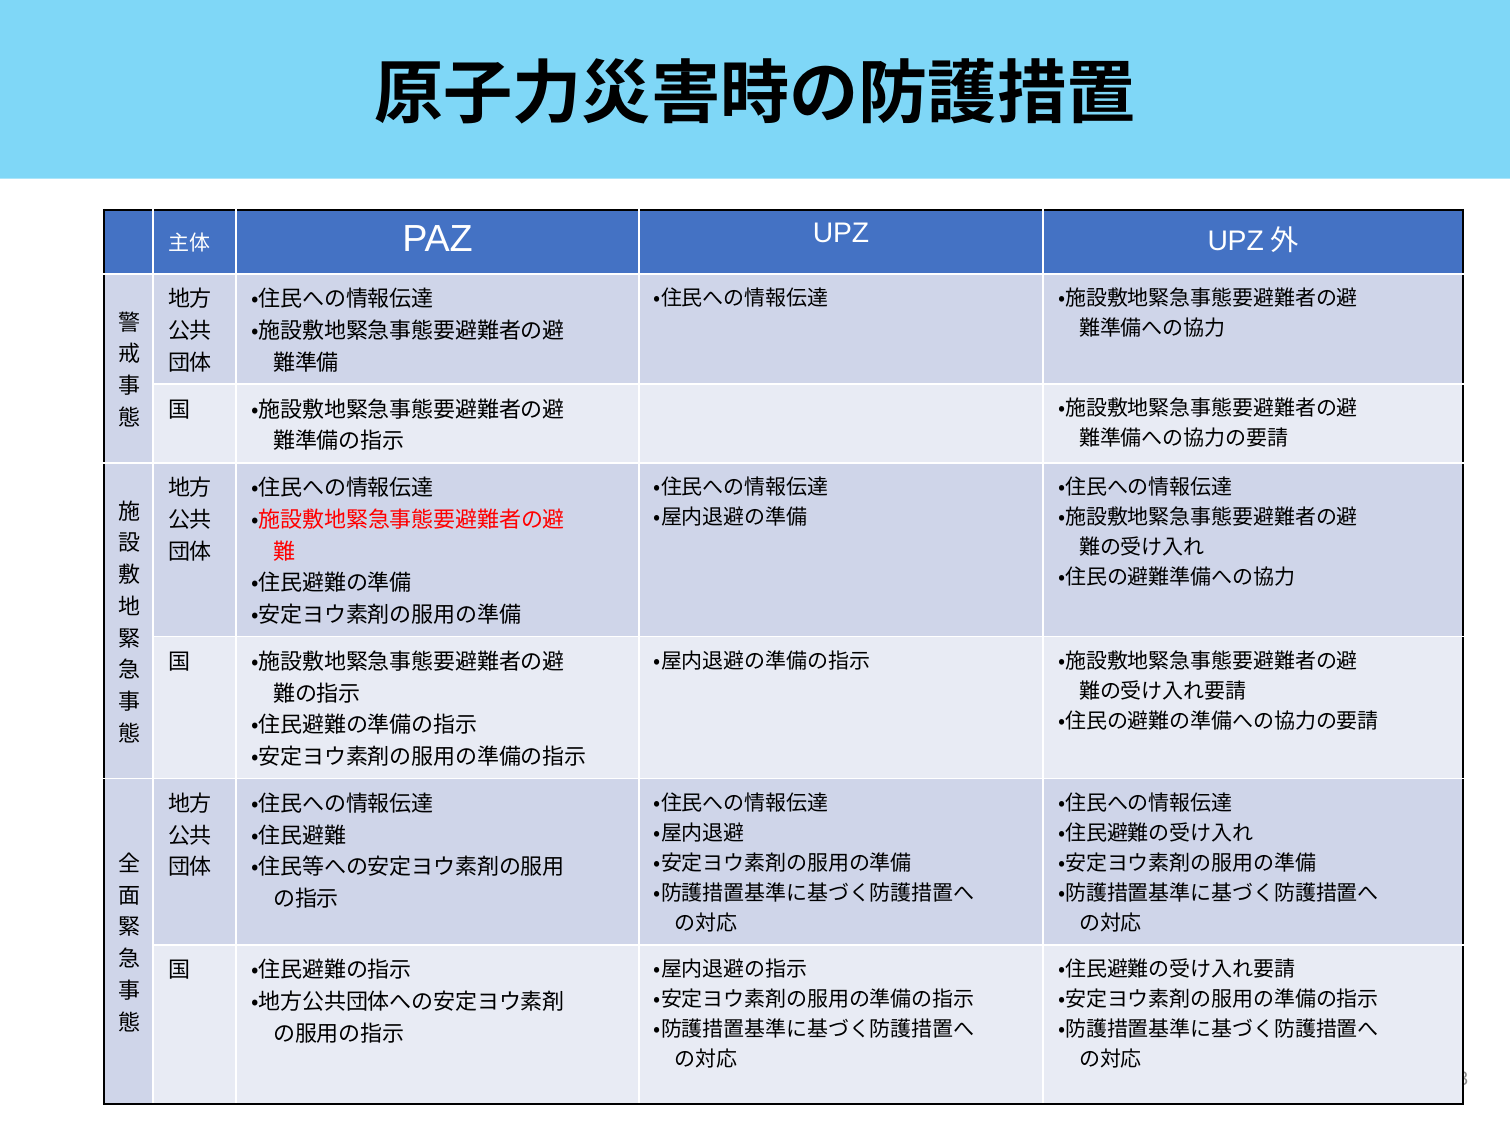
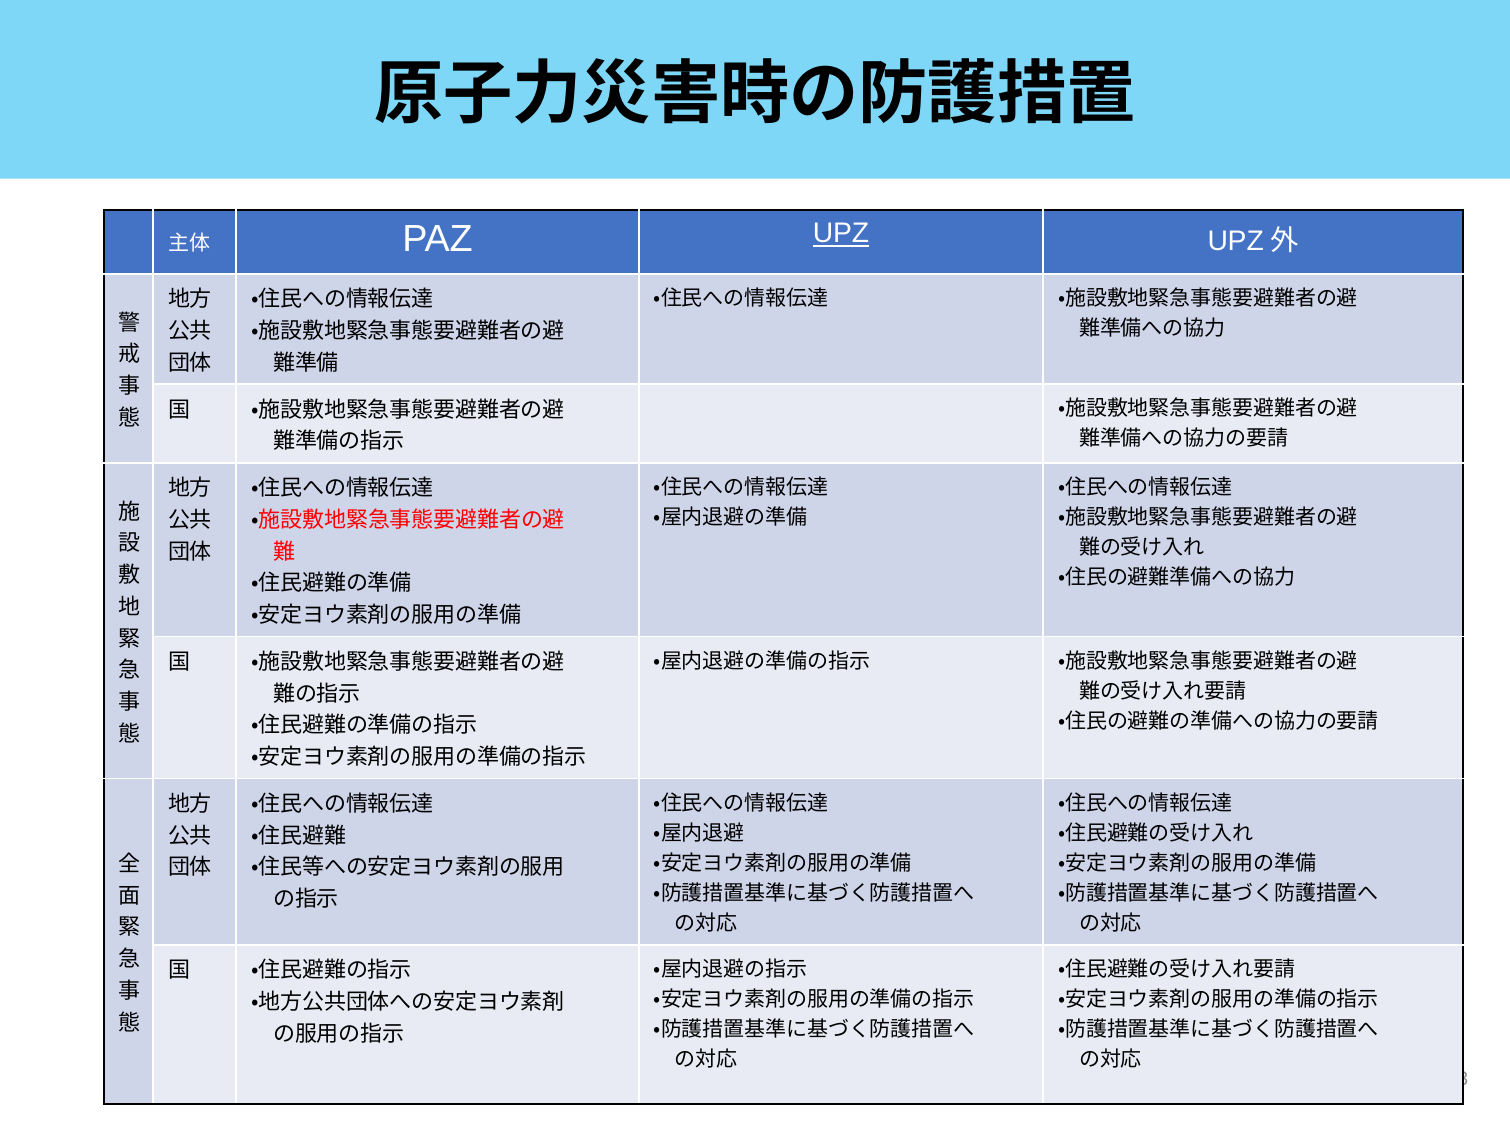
UPZ underline: none -> present (841, 234)
